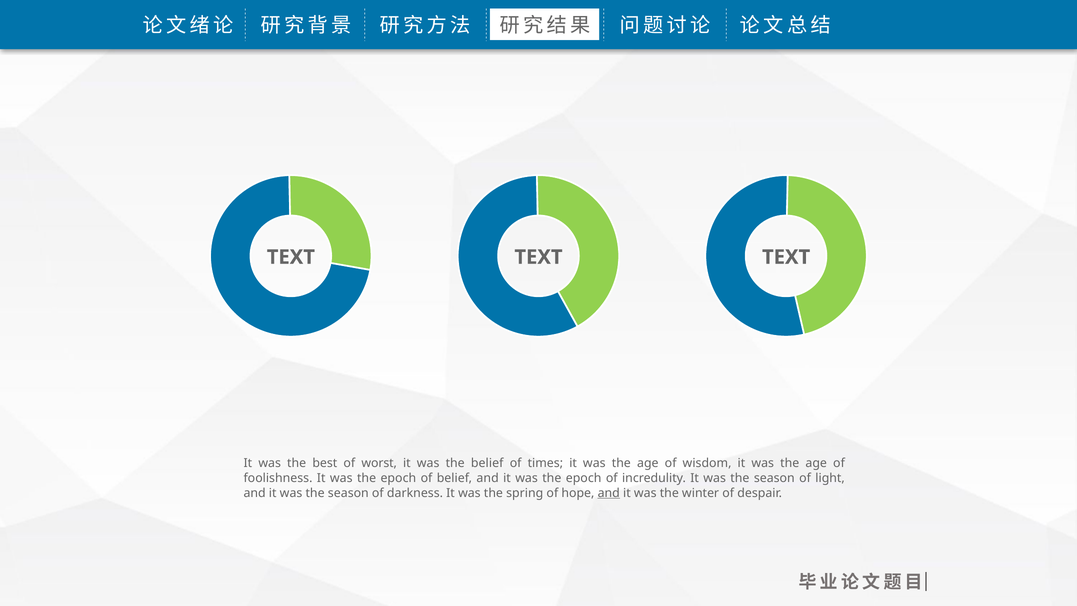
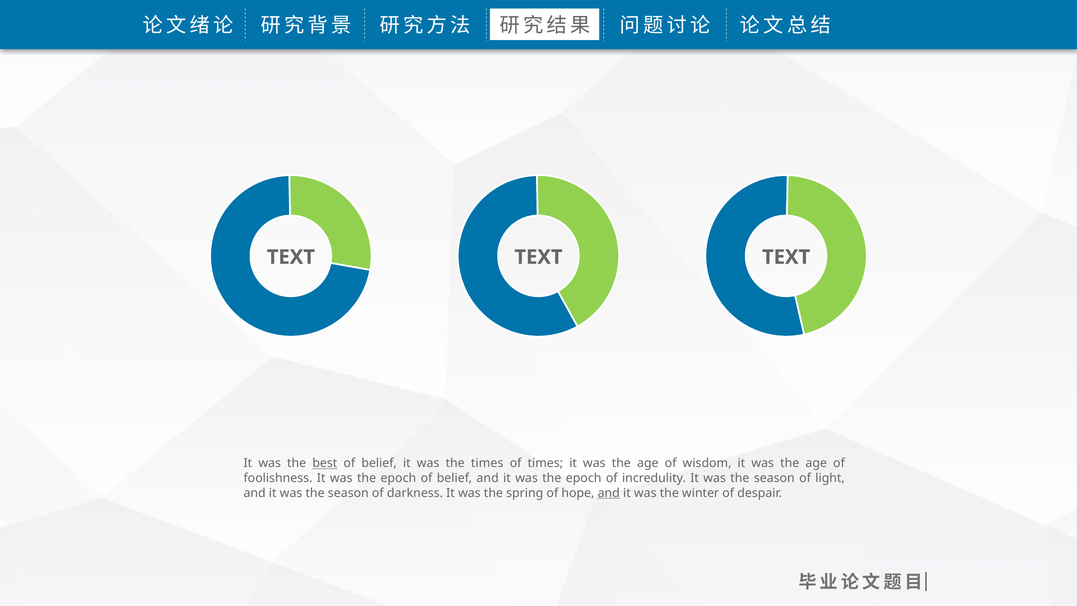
best underline: none -> present (325, 463)
worst: worst -> belief (379, 463)
the belief: belief -> times (487, 463)
